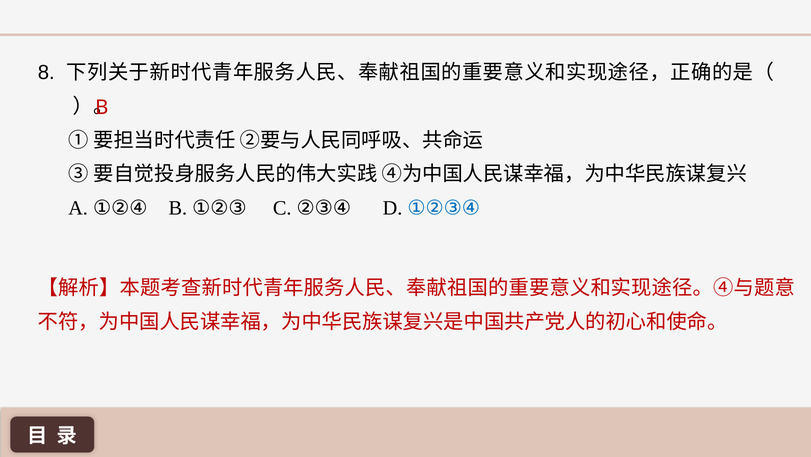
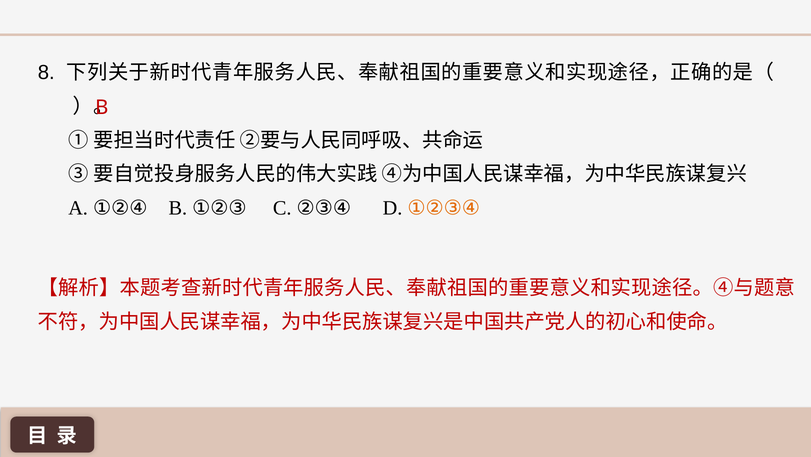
①②③④ colour: blue -> orange (444, 208)
